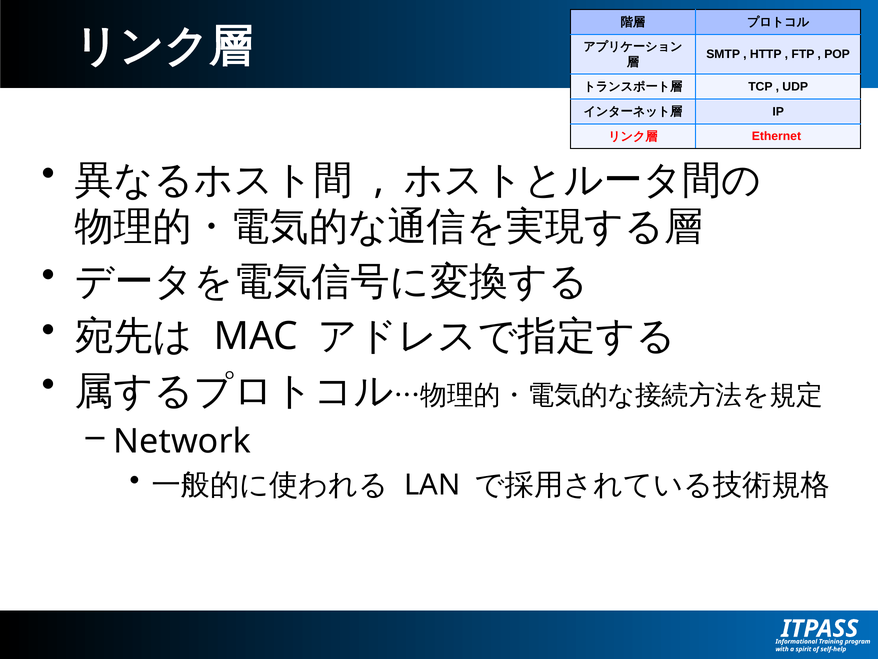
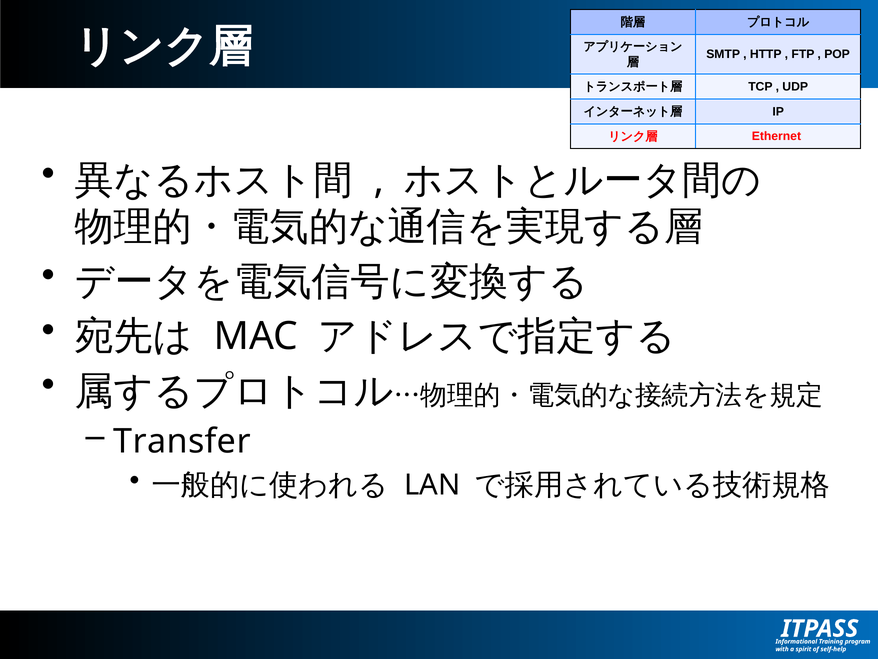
Network: Network -> Transfer (182, 441)
